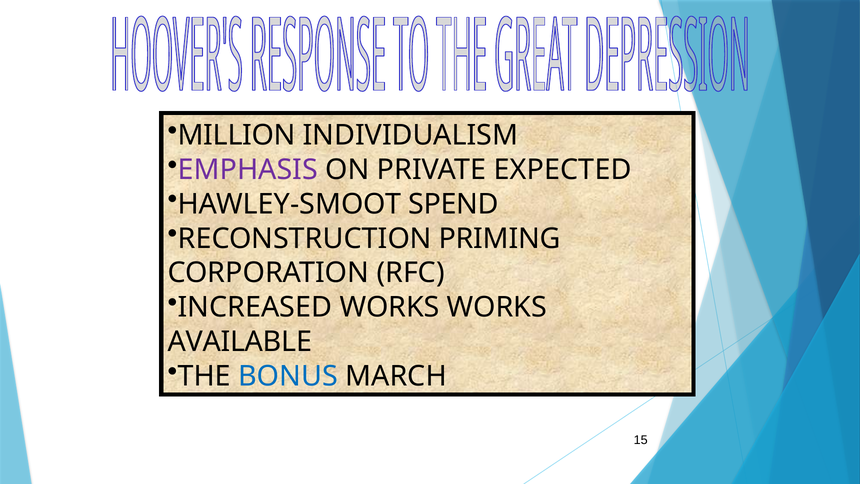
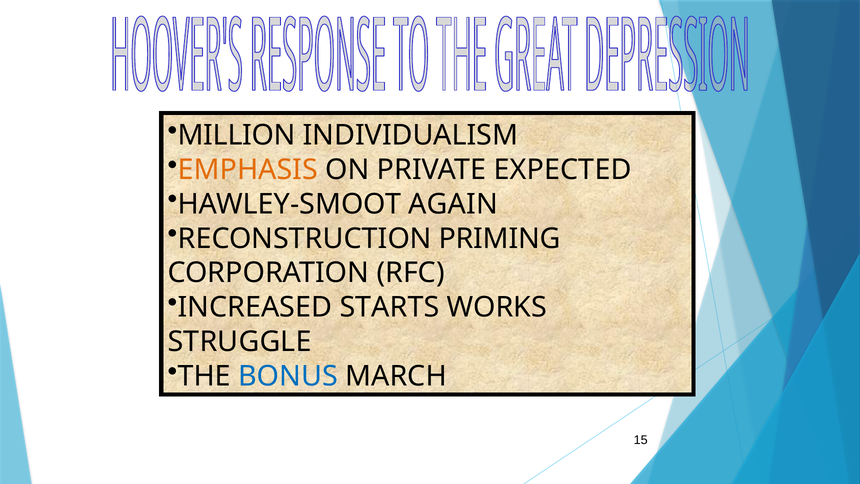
EMPHASIS colour: purple -> orange (248, 170)
SPEND: SPEND -> AGAIN (453, 204)
INCREASED WORKS: WORKS -> STARTS (389, 307)
AVAILABLE: AVAILABLE -> STRUGGLE (240, 342)
